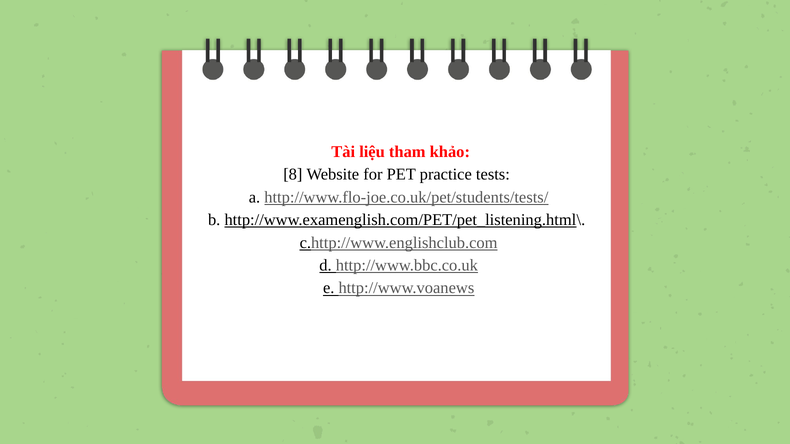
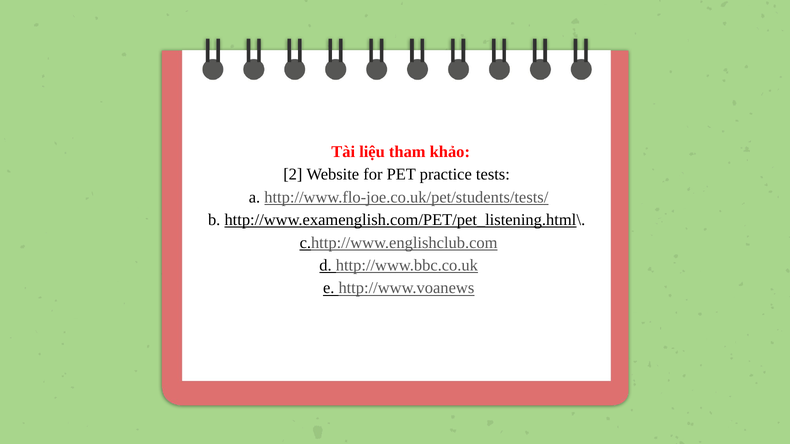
8: 8 -> 2 (293, 175)
